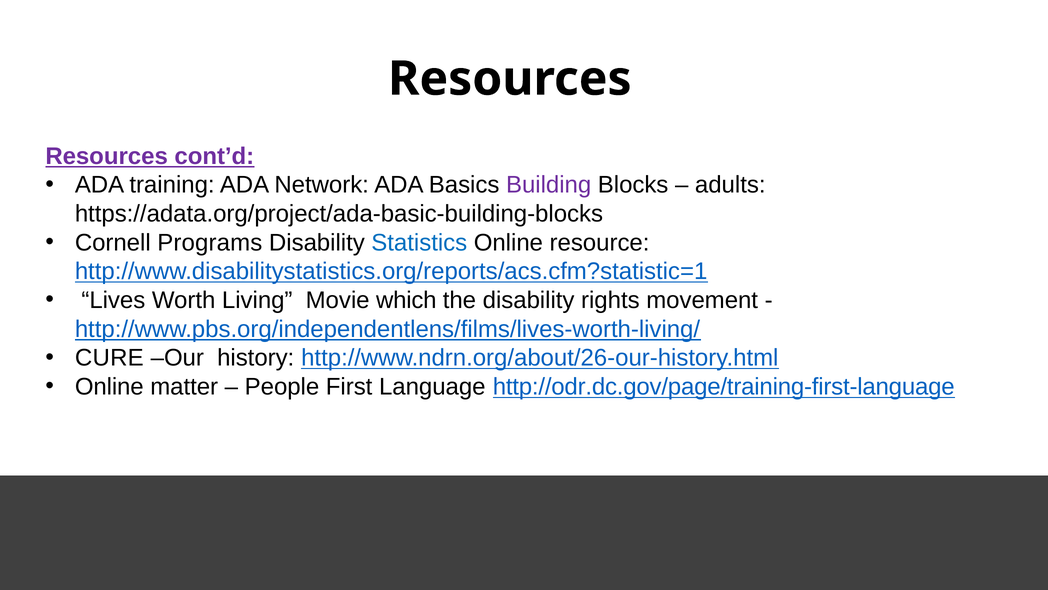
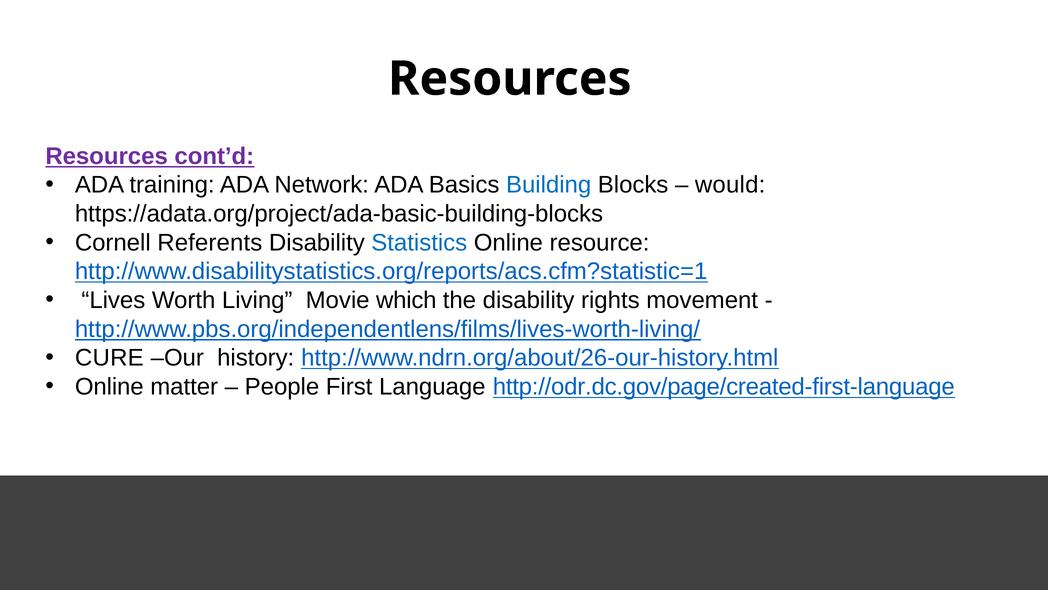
Building colour: purple -> blue (549, 185)
adults: adults -> would (730, 185)
Programs: Programs -> Referents (210, 242)
http://odr.dc.gov/page/training-first-language: http://odr.dc.gov/page/training-first-language -> http://odr.dc.gov/page/created-first-language (724, 387)
